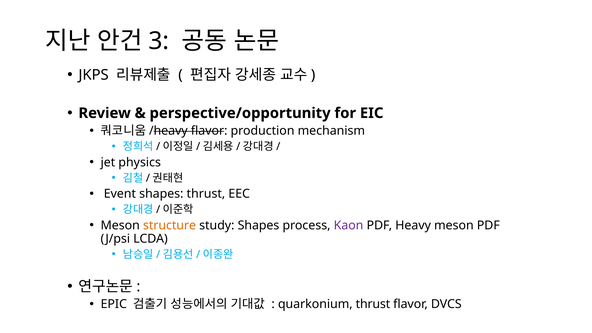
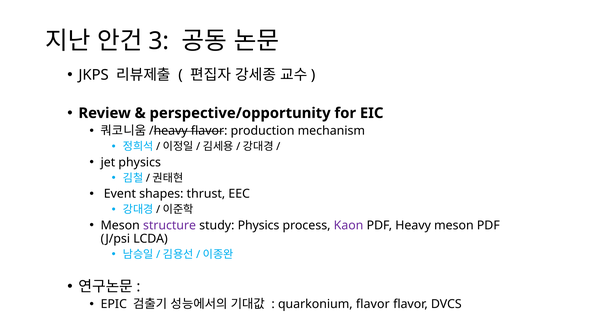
structure colour: orange -> purple (170, 225)
study Shapes: Shapes -> Physics (259, 225)
quarkonium thrust: thrust -> flavor (373, 304)
